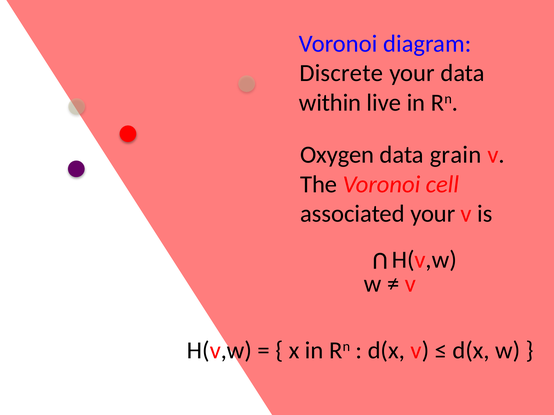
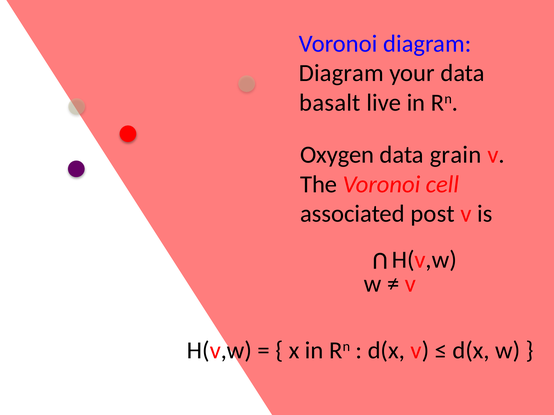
Discrete: Discrete -> Diagram (341, 73)
within: within -> basalt (330, 103)
associated your: your -> post (433, 214)
